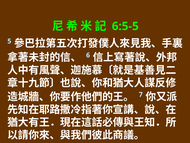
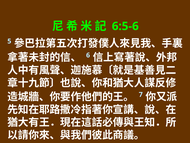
6:5-5: 6:5-5 -> 6:5-6 (125, 26)
